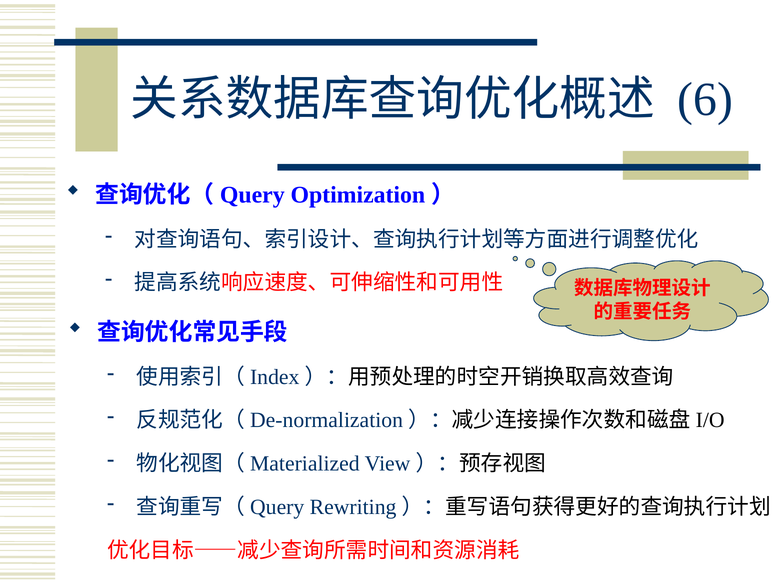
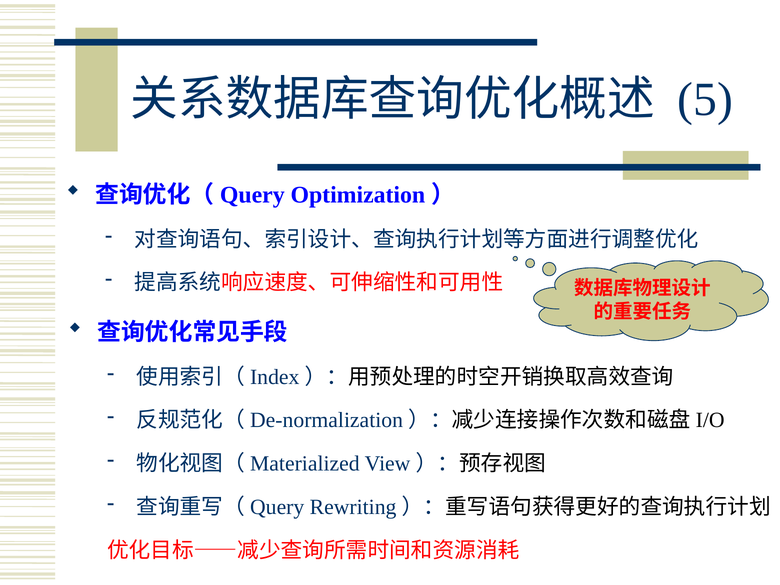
6: 6 -> 5 (705, 100)
